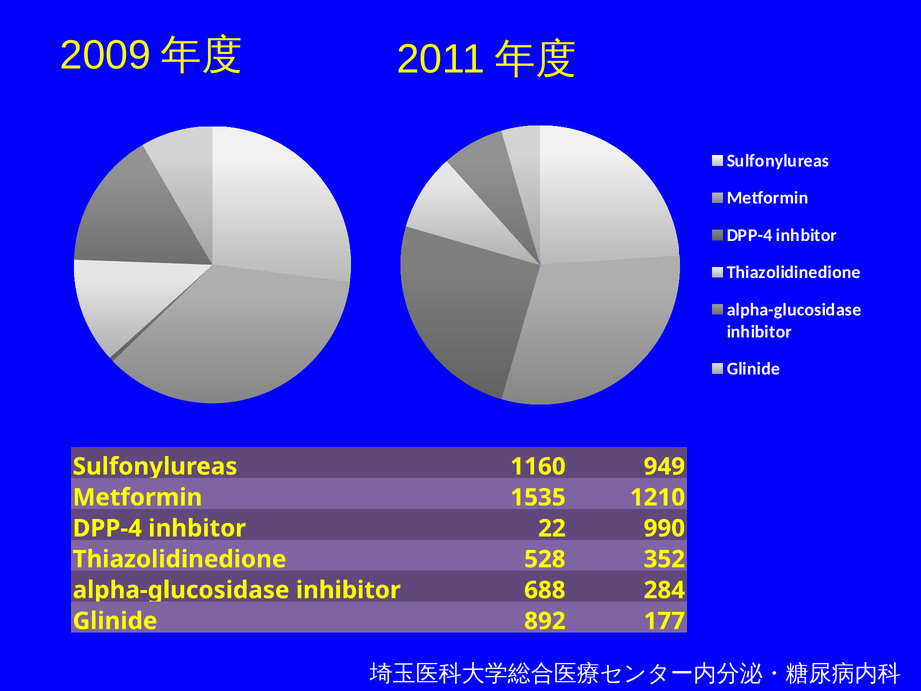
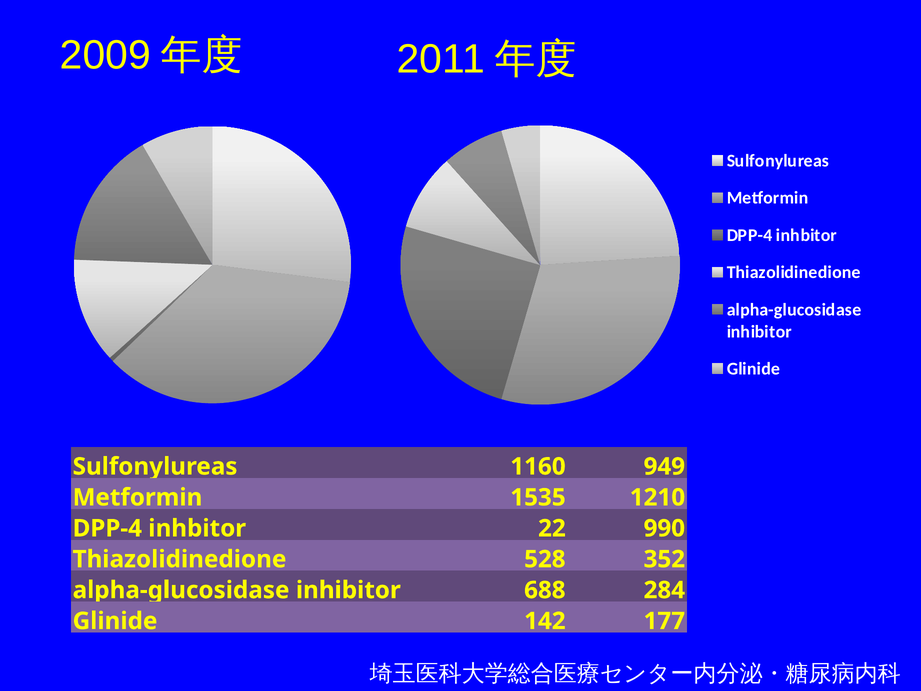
892: 892 -> 142 (545, 621)
